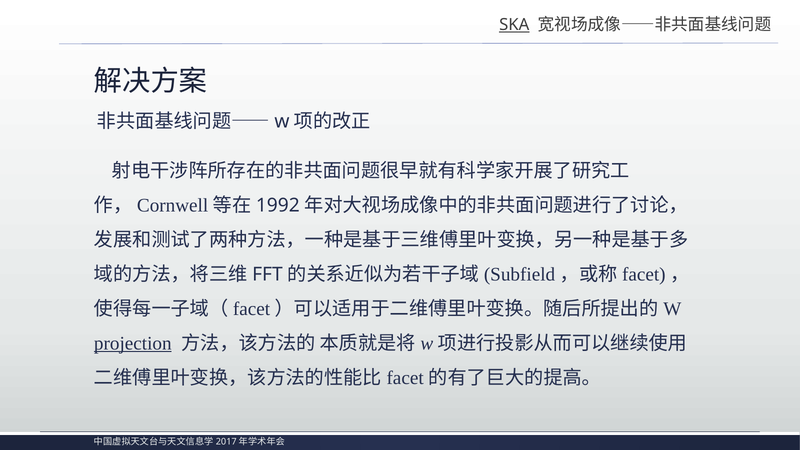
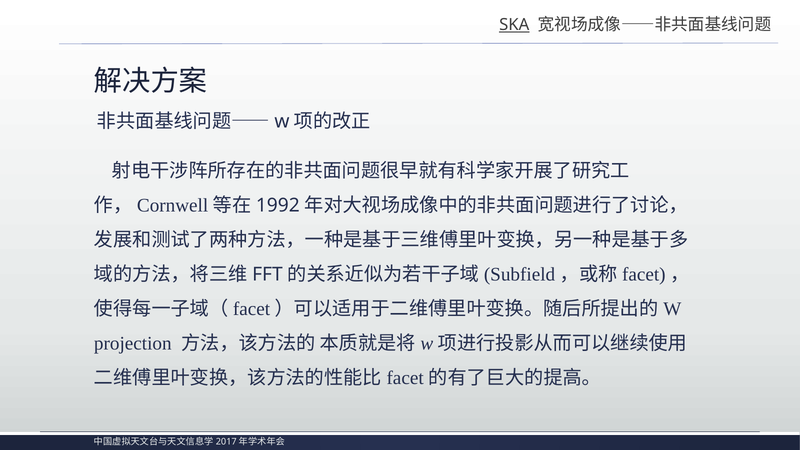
projection underline: present -> none (133, 343)
